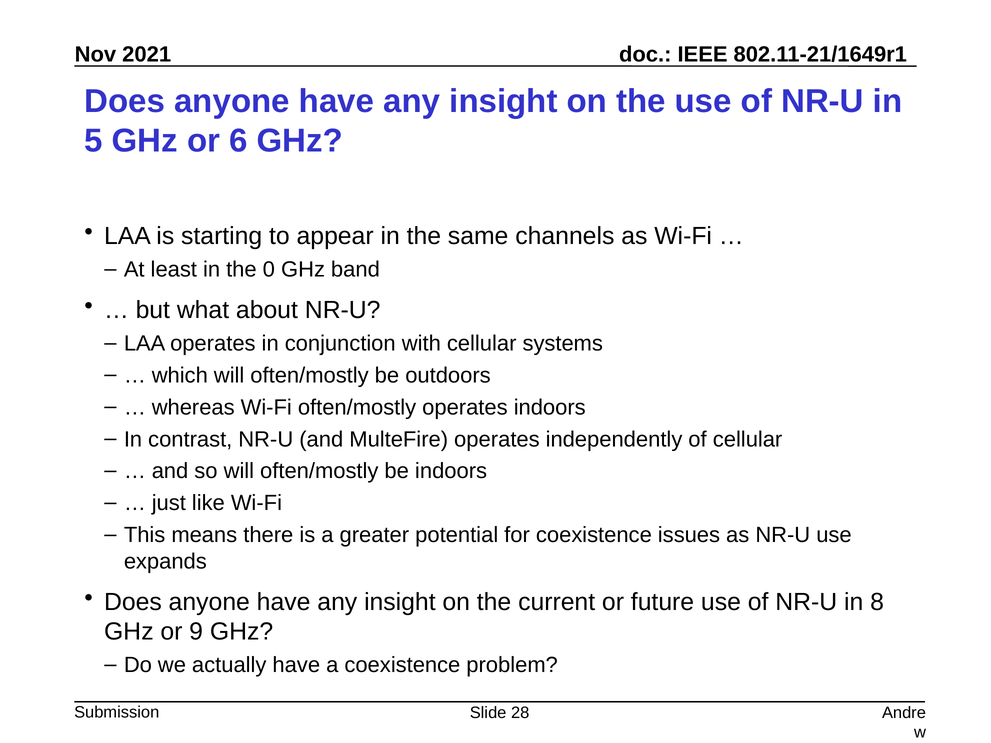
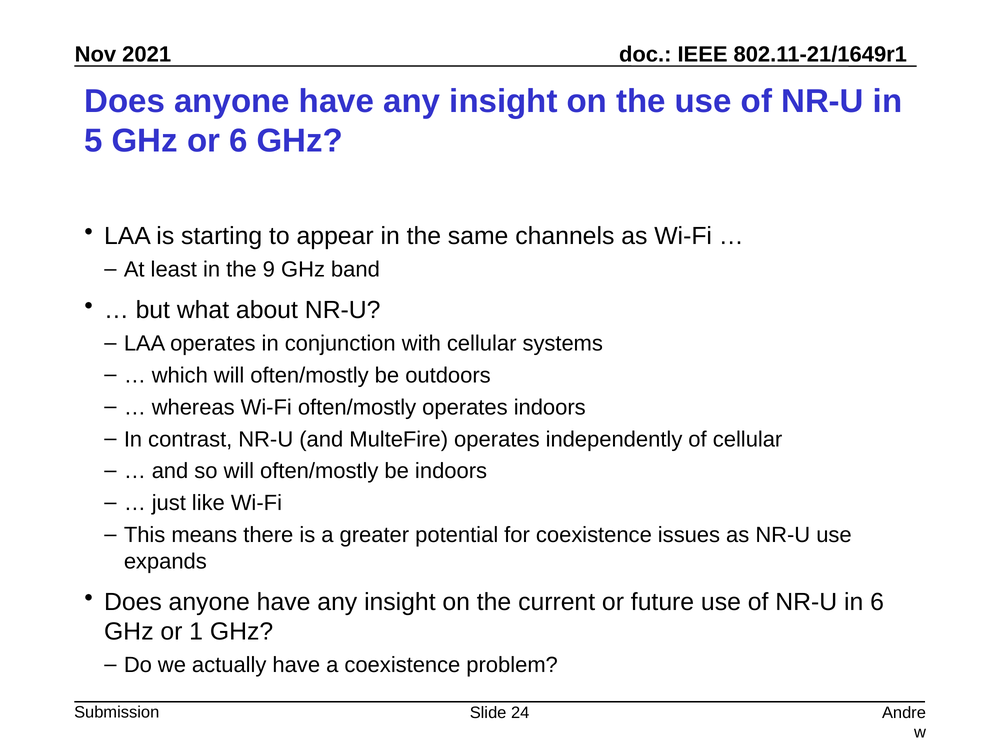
0: 0 -> 9 (269, 270)
in 8: 8 -> 6 (877, 602)
9: 9 -> 1 (196, 632)
28: 28 -> 24 (520, 713)
